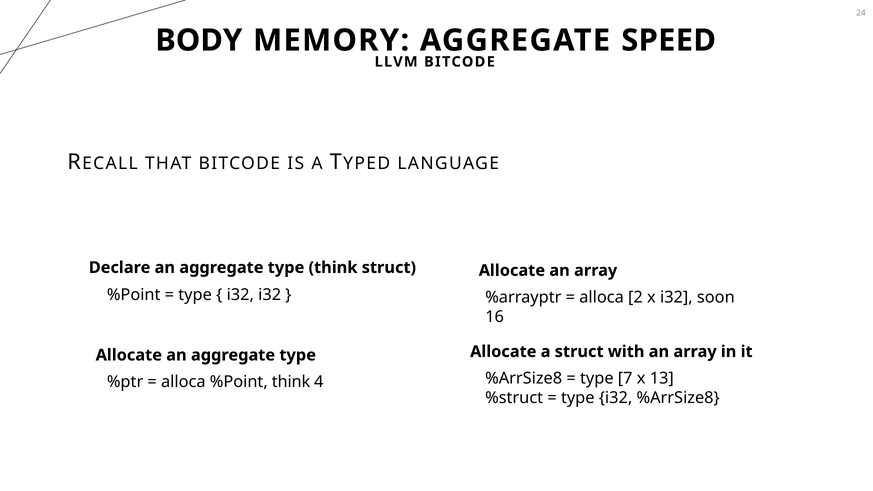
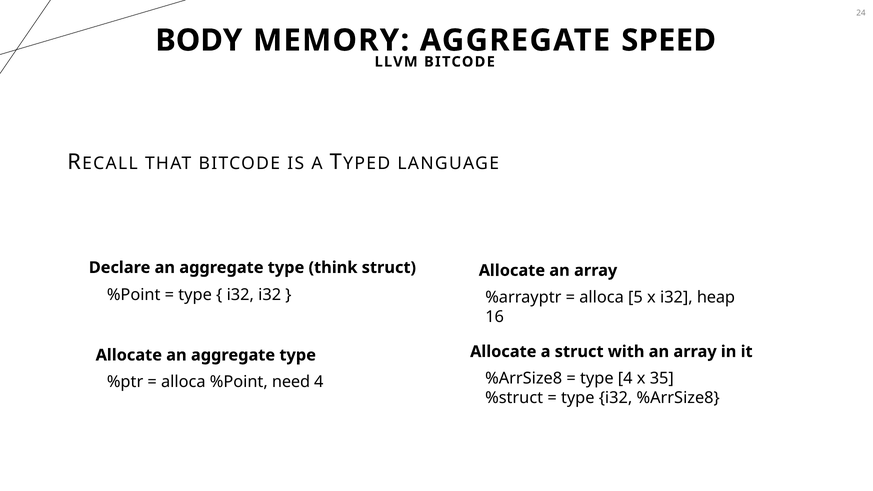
2: 2 -> 5 (635, 297)
soon: soon -> heap (716, 297)
type 7: 7 -> 4 (625, 378)
13: 13 -> 35 (662, 378)
%Point think: think -> need (291, 382)
